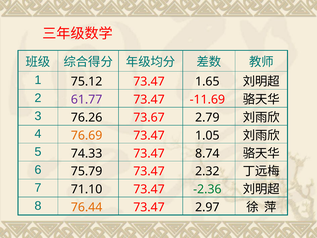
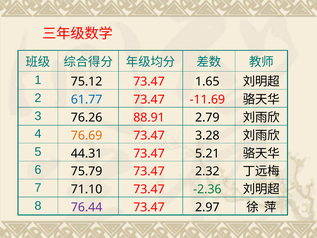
61.77 colour: purple -> blue (87, 99)
73.67: 73.67 -> 88.91 (149, 117)
1.05: 1.05 -> 3.28 (207, 135)
74.33: 74.33 -> 44.31 (87, 153)
8.74: 8.74 -> 5.21 (207, 153)
76.44 colour: orange -> purple (87, 207)
